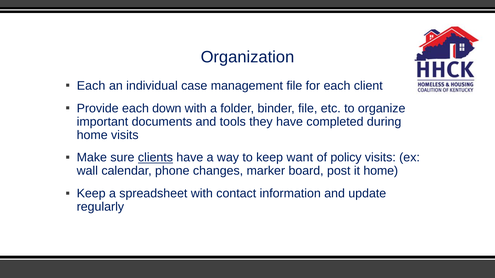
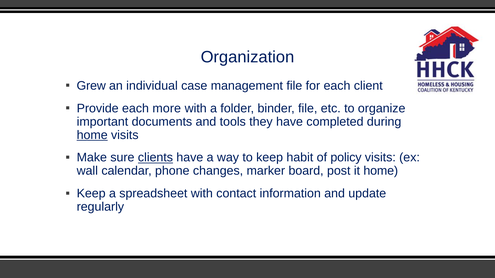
Each: Each -> Grew (91, 86)
down: down -> more (167, 108)
home underline: none -> present (92, 135)
want: want -> habit (300, 158)
